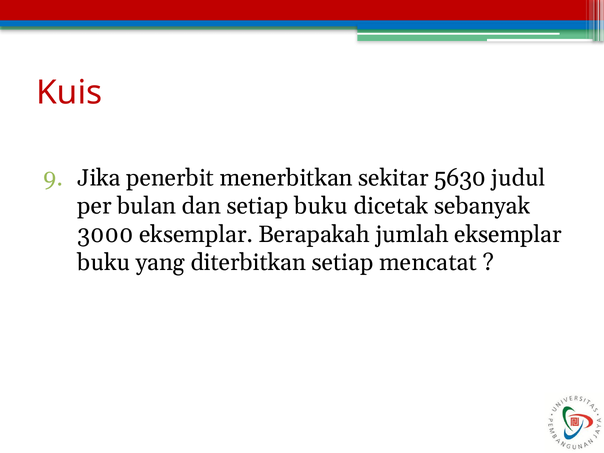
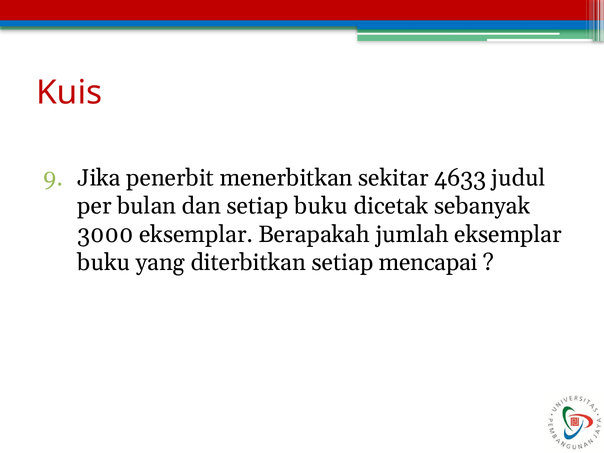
5630: 5630 -> 4633 (460, 178)
mencatat: mencatat -> mencapai (428, 262)
